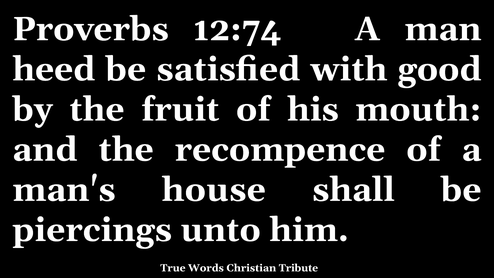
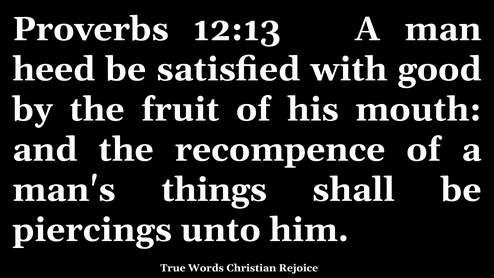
12:74: 12:74 -> 12:13 (237, 29)
house: house -> things (214, 190)
Tribute: Tribute -> Rejoice (298, 268)
